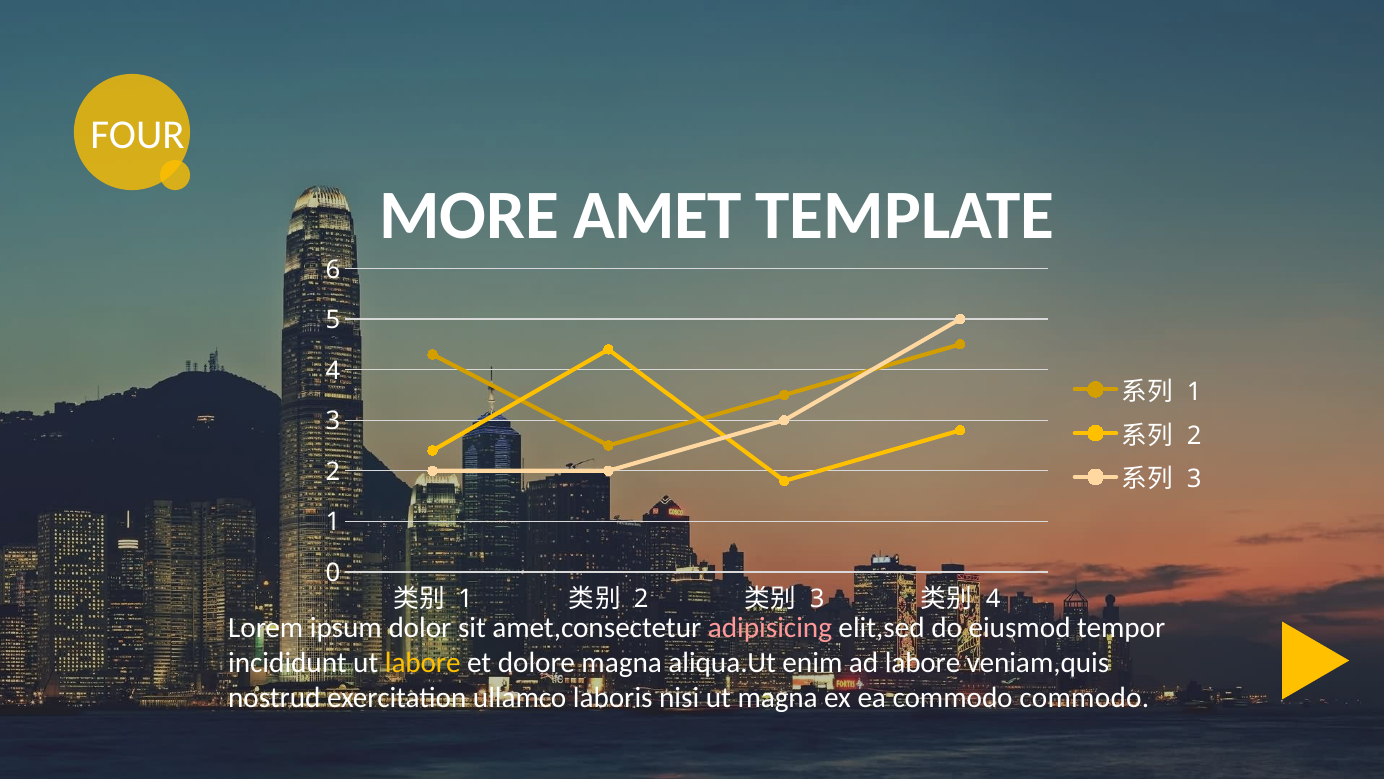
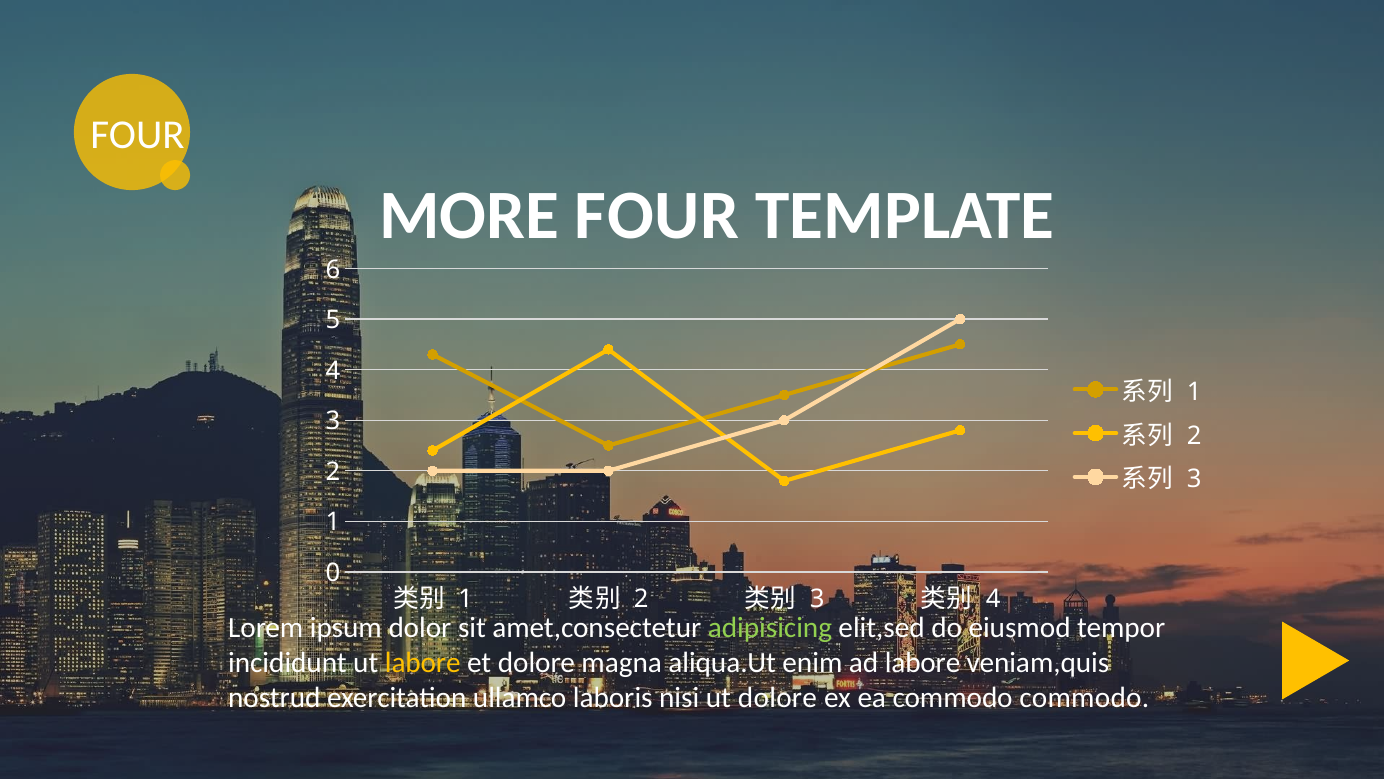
MORE AMET: AMET -> FOUR (657, 215)
adipisicing colour: pink -> light green (770, 627)
ut magna: magna -> dolore (777, 697)
